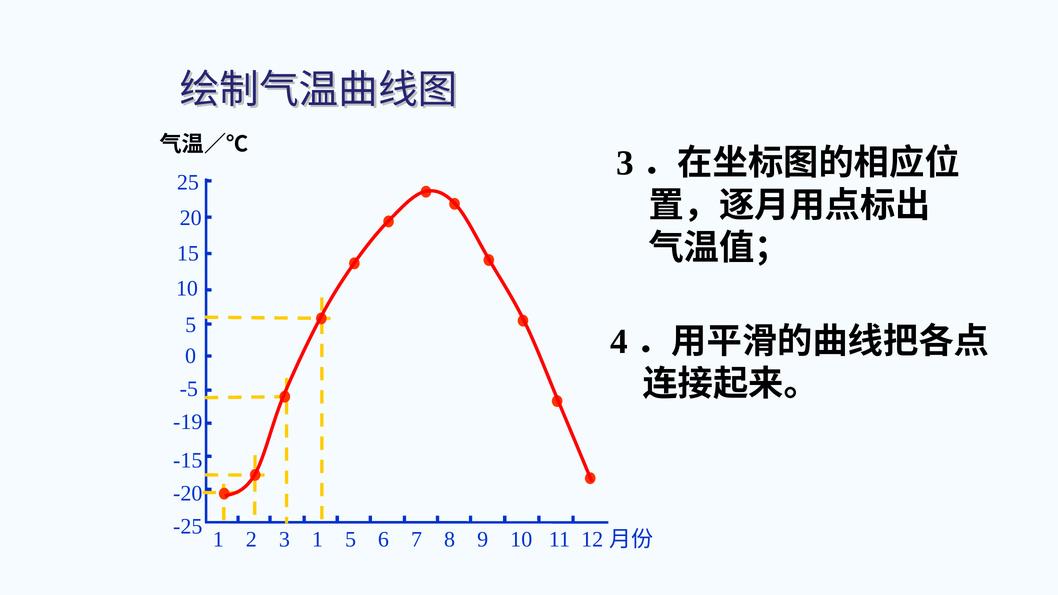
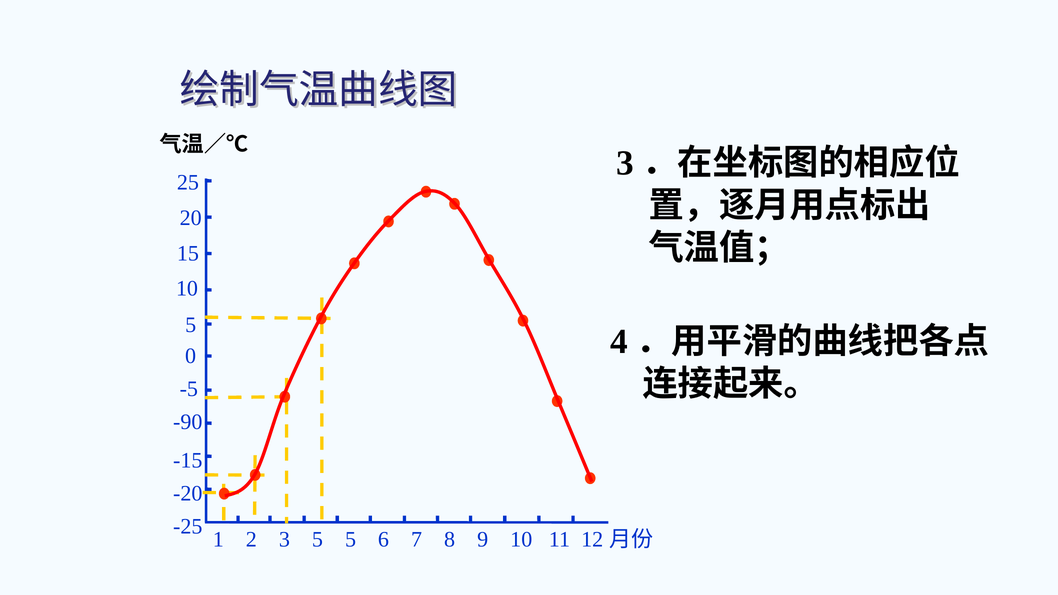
-19: -19 -> -90 (188, 422)
3 1: 1 -> 5 (317, 540)
